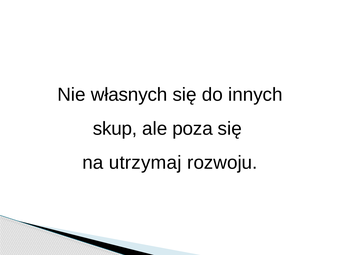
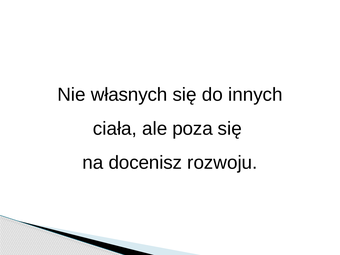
skup: skup -> ciała (115, 129)
utrzymaj: utrzymaj -> docenisz (145, 163)
